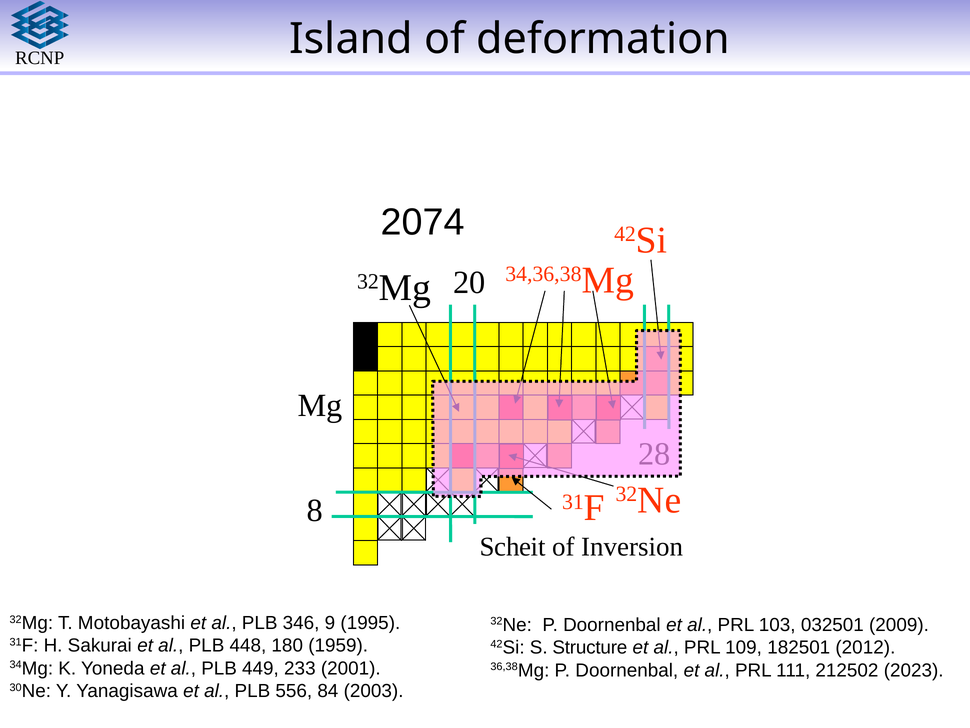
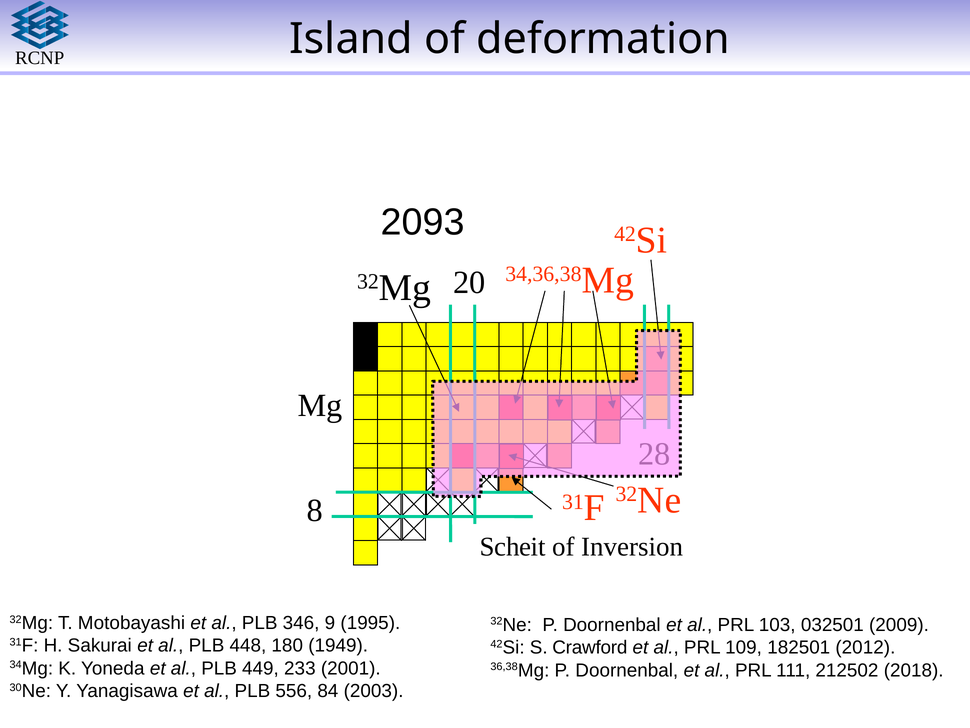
2074: 2074 -> 2093 (423, 222)
1959: 1959 -> 1949 (338, 645)
Structure: Structure -> Crawford (590, 647)
2023: 2023 -> 2018 (914, 670)
